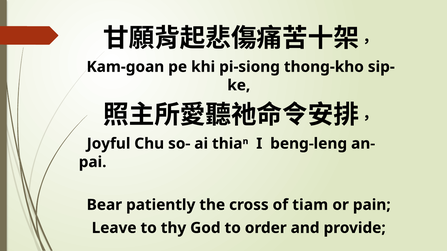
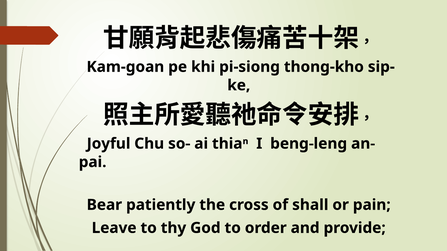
tiam: tiam -> shall (310, 205)
